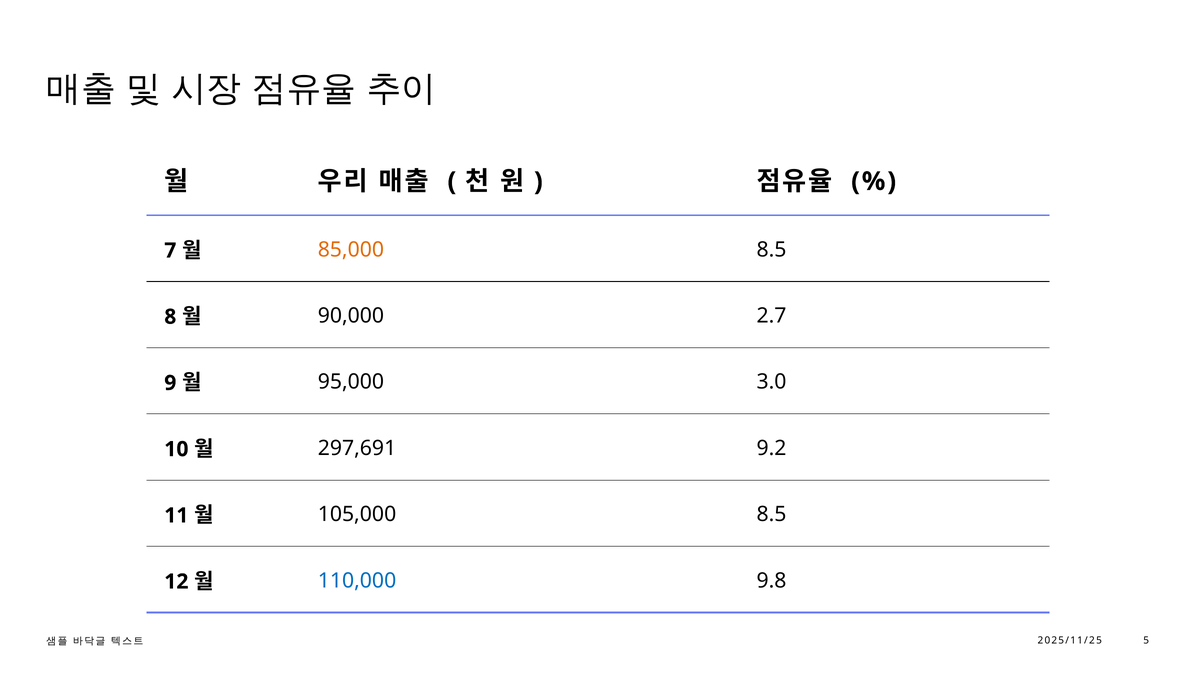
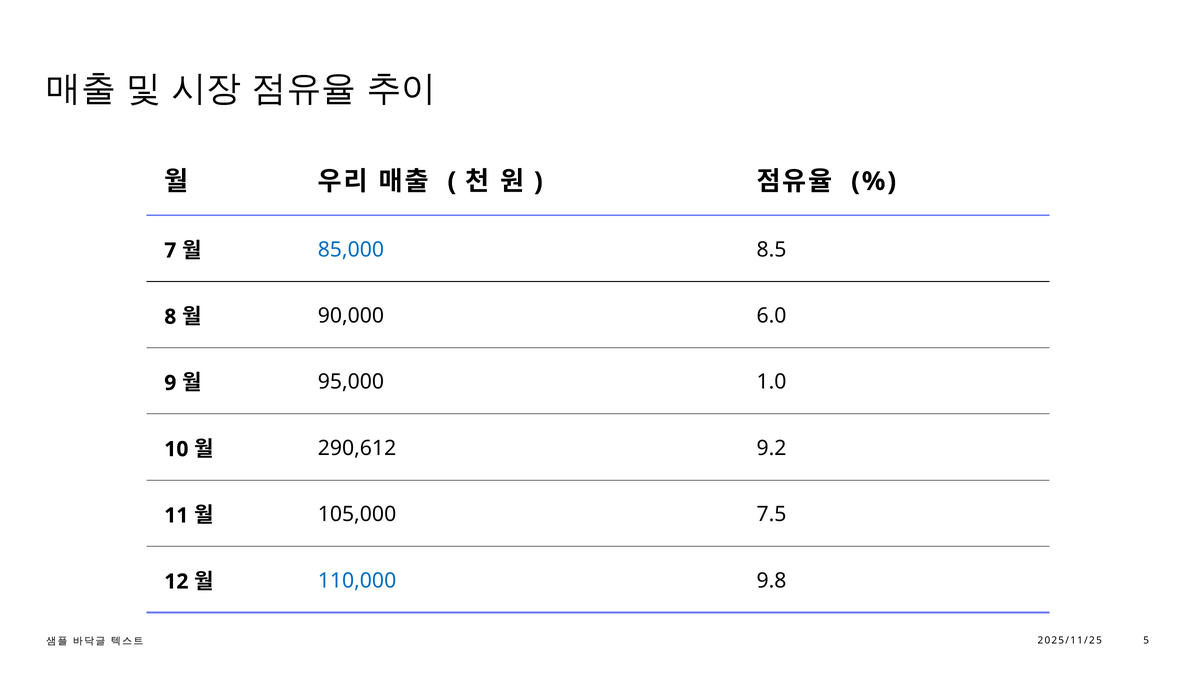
85,000 colour: orange -> blue (351, 249)
2.7: 2.7 -> 6.0 (772, 316)
3.0: 3.0 -> 1.0 (772, 382)
297,691: 297,691 -> 290,612 (357, 448)
105,000 8.5: 8.5 -> 7.5 (772, 514)
